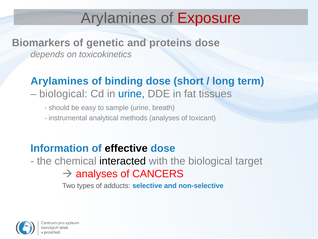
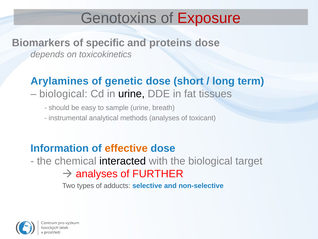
Arylamines: Arylamines -> Genotoxins (119, 18)
genetic: genetic -> specific (105, 43)
binding: binding -> genetic (124, 81)
urine colour: blue -> black (131, 94)
effective colour: black -> orange (126, 148)
CANCERS: CANCERS -> FURTHER (158, 174)
